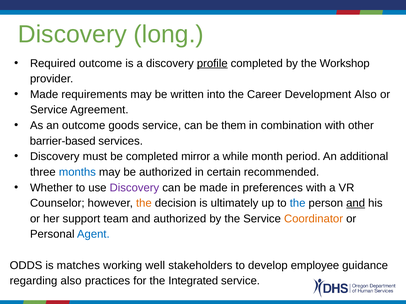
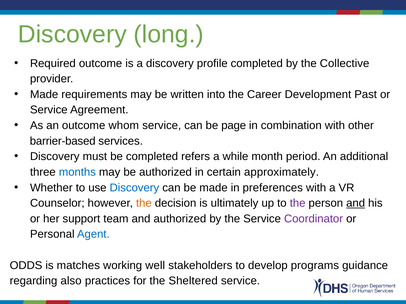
profile underline: present -> none (212, 63)
Workshop: Workshop -> Collective (345, 63)
Development Also: Also -> Past (366, 95)
goods: goods -> whom (124, 126)
them: them -> page (234, 126)
mirror: mirror -> refers (196, 157)
recommended: recommended -> approximately (281, 172)
Discovery colour: purple -> blue (134, 188)
the colour: blue -> purple (298, 204)
Coordinator colour: orange -> purple (314, 219)
employee: employee -> programs (315, 266)
Integrated: Integrated -> Sheltered (193, 281)
